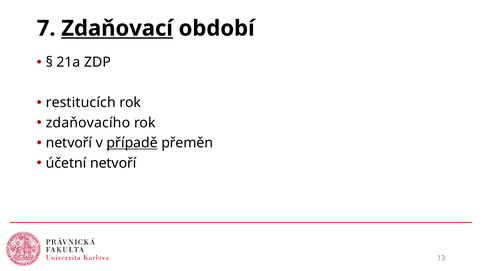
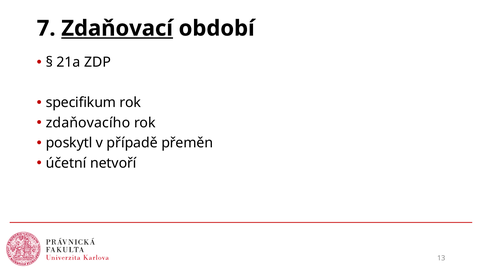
restitucích: restitucích -> specifikum (81, 103)
netvoří: netvoří -> poskytl (69, 143)
případě underline: present -> none (132, 143)
